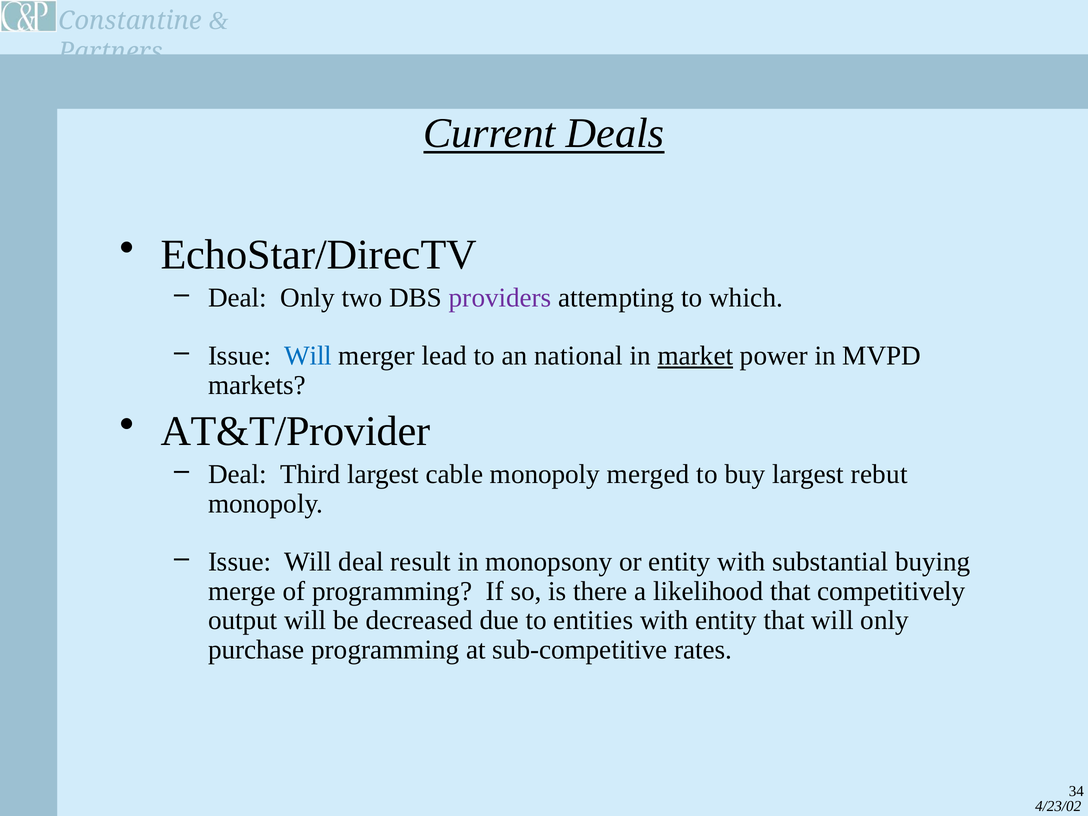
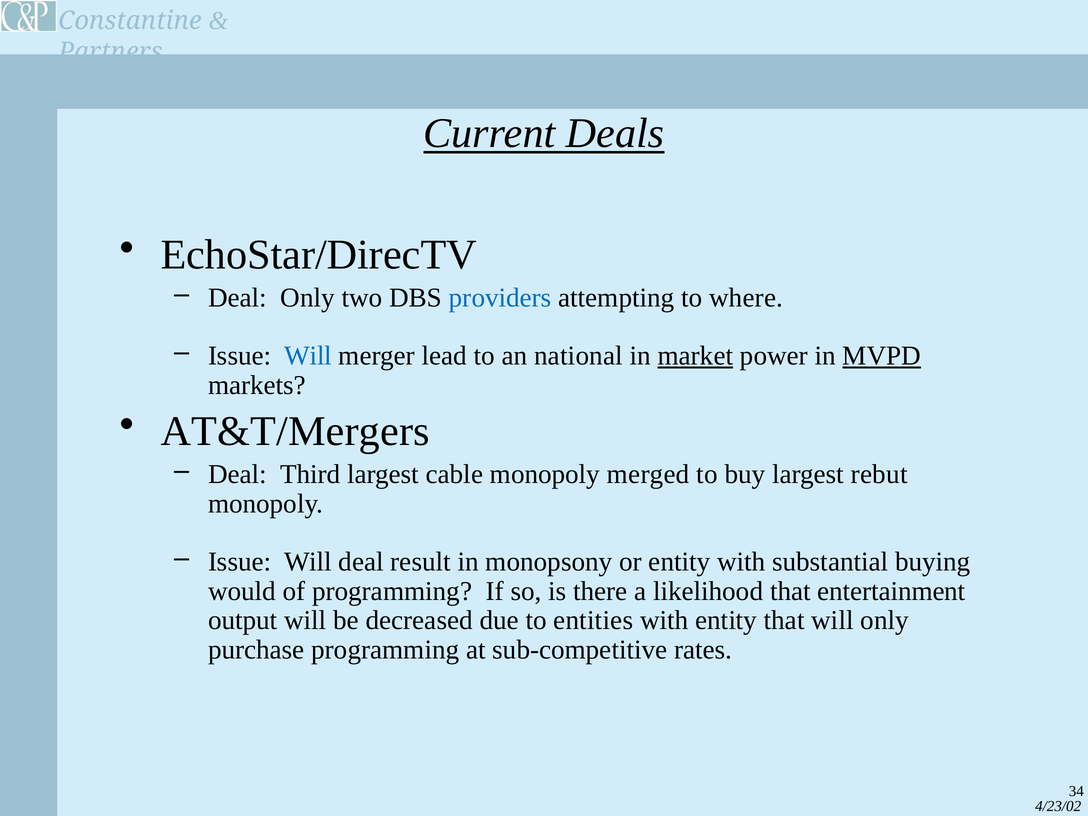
providers colour: purple -> blue (500, 298)
which: which -> where (746, 298)
MVPD underline: none -> present (882, 356)
AT&T/Provider: AT&T/Provider -> AT&T/Mergers (295, 431)
merge: merge -> would (242, 591)
competitively: competitively -> entertainment (891, 591)
